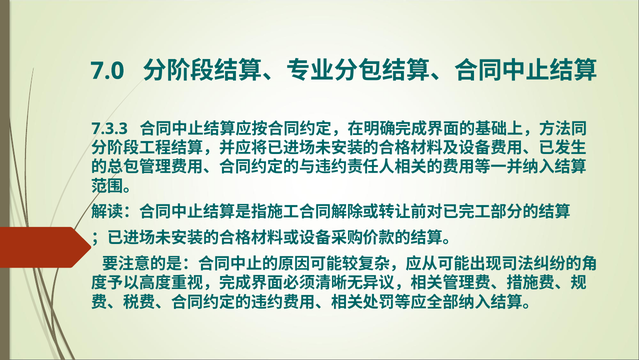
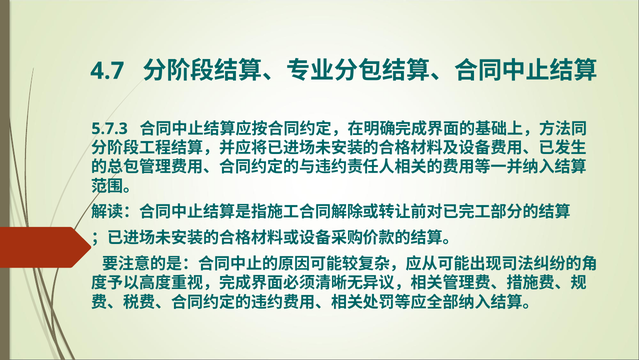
7.0: 7.0 -> 4.7 (107, 71)
7.3.3: 7.3.3 -> 5.7.3 (110, 129)
